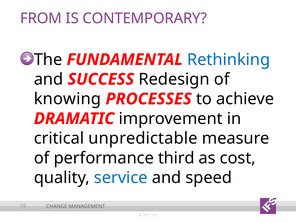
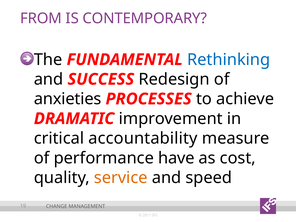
knowing: knowing -> anxieties (68, 99)
unpredictable: unpredictable -> accountability (143, 138)
third: third -> have (176, 158)
service colour: blue -> orange (121, 178)
